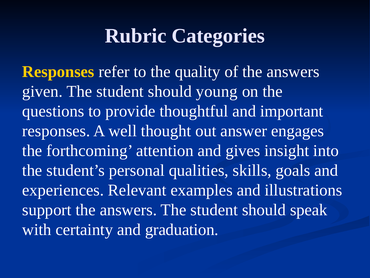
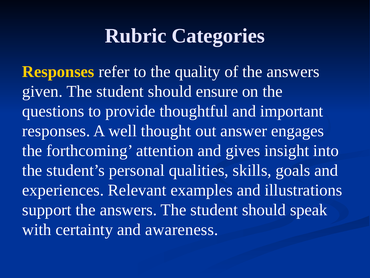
young: young -> ensure (217, 91)
graduation: graduation -> awareness (182, 229)
